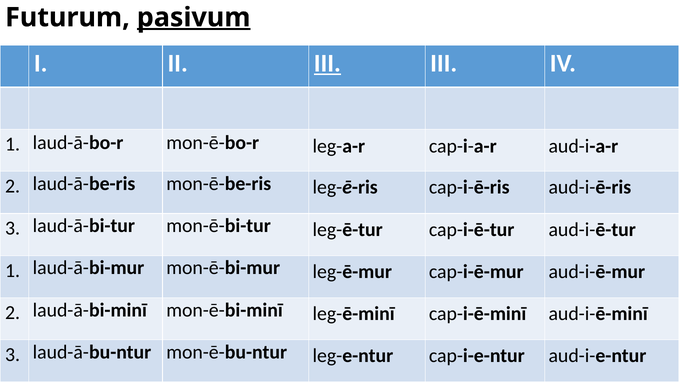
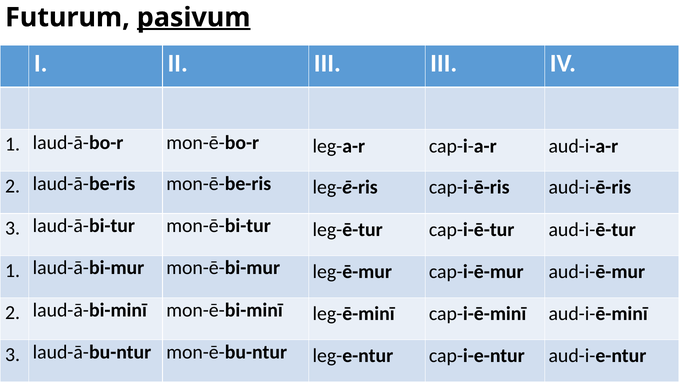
III underline: present -> none (327, 64)
